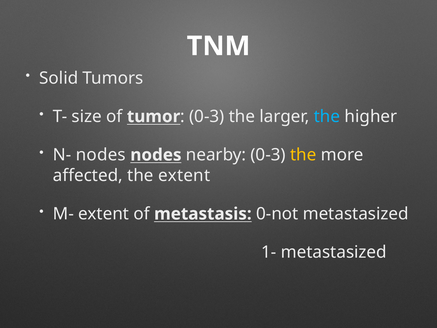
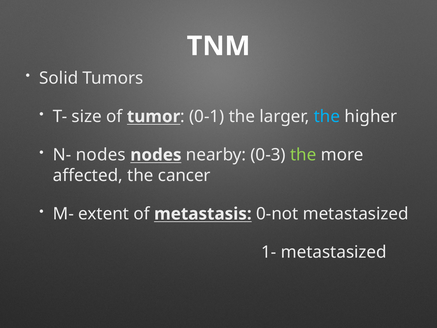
0-3: 0-3 -> 0-1 (207, 116)
the colour: yellow -> light green (303, 155)
the extent: extent -> cancer (184, 175)
